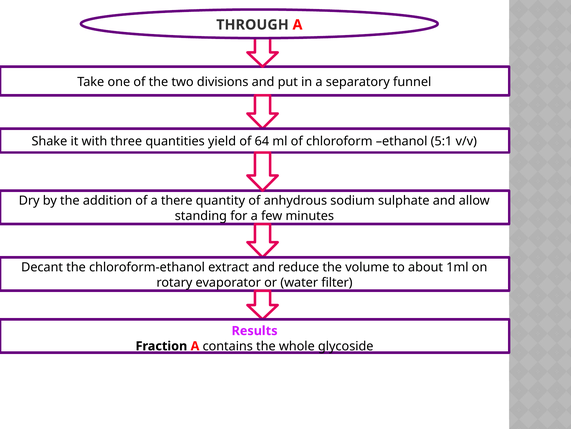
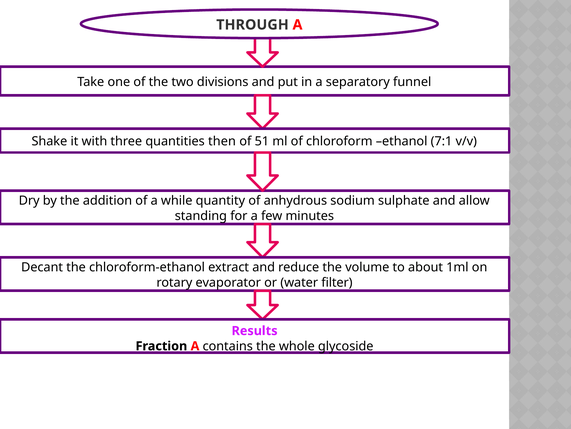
yield: yield -> then (222, 141)
64: 64 -> 51 (262, 141)
5:1: 5:1 -> 7:1 (442, 141)
there: there -> while (177, 200)
